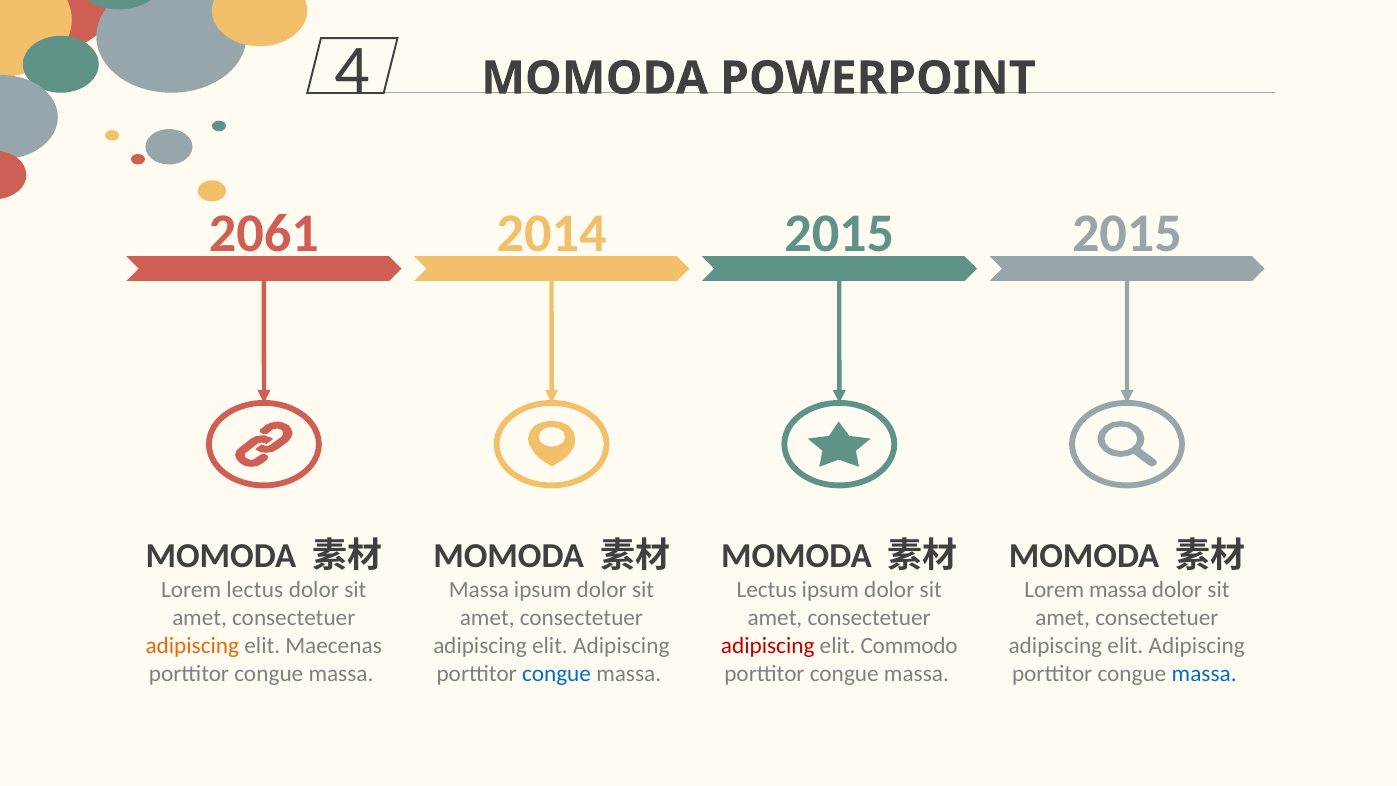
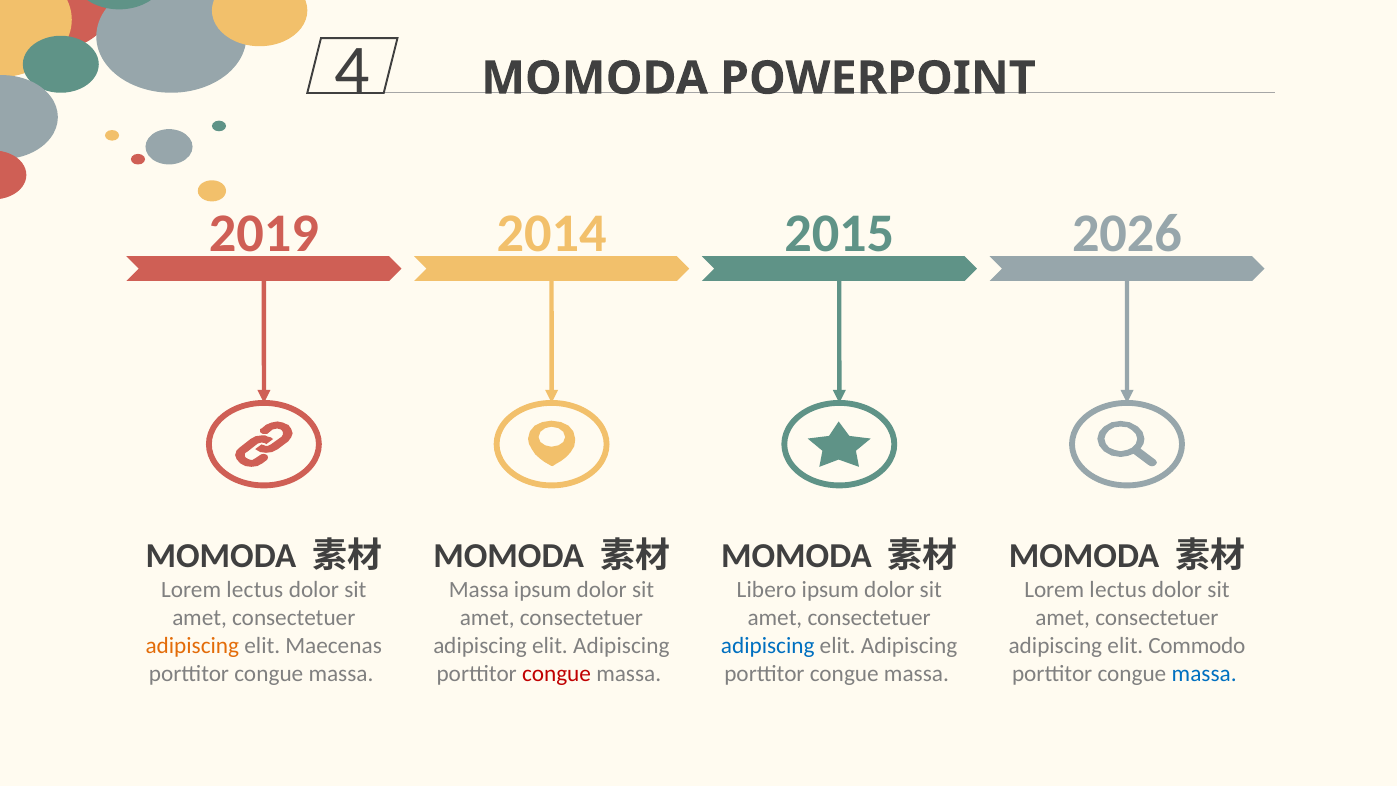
2061: 2061 -> 2019 (264, 233)
2015 2015: 2015 -> 2026 (1127, 233)
Lectus: Lectus -> Libero (767, 590)
massa: massa -> lectus (1118, 590)
adipiscing colour: red -> blue (768, 646)
Commodo: Commodo -> Adipiscing (909, 646)
Adipiscing: Adipiscing -> Commodo (1197, 646)
congue colour: blue -> red (557, 674)
